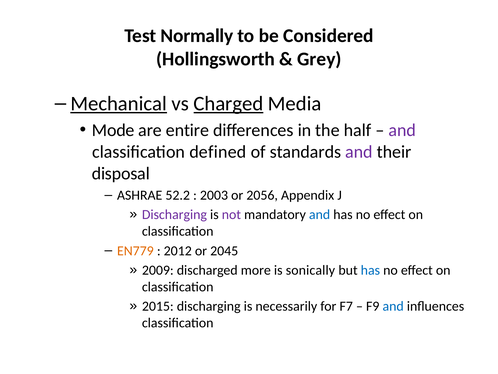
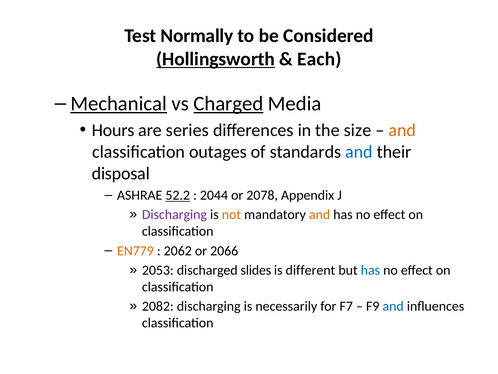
Hollingsworth underline: none -> present (216, 59)
Grey: Grey -> Each (319, 59)
Mode: Mode -> Hours (113, 130)
entire: entire -> series (187, 130)
half: half -> size (358, 130)
and colour: purple -> orange (402, 130)
defined: defined -> outages (218, 152)
and colour: purple -> blue (359, 152)
52.2 underline: none -> present (178, 195)
2003: 2003 -> 2044 (214, 195)
2056: 2056 -> 2078 (262, 195)
not colour: purple -> orange (231, 214)
and colour: blue -> orange (320, 214)
2012: 2012 -> 2062 (178, 250)
2045: 2045 -> 2066 (224, 250)
2009: 2009 -> 2053 (158, 270)
more: more -> slides (256, 270)
sonically: sonically -> different (310, 270)
2015: 2015 -> 2082 (158, 306)
